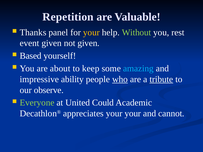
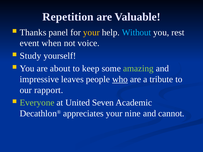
Without colour: light green -> light blue (136, 32)
event given: given -> when (52, 43)
not given: given -> voice (89, 43)
Based: Based -> Study (31, 56)
amazing colour: light blue -> light green (138, 69)
ability: ability -> leaves (72, 79)
tribute underline: present -> none (161, 79)
observe: observe -> rapport (49, 90)
Could: Could -> Seven (103, 103)
your your: your -> nine (133, 114)
